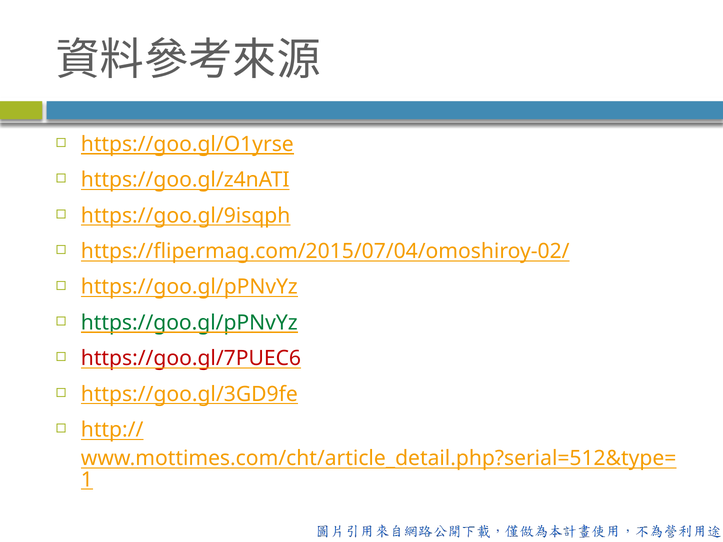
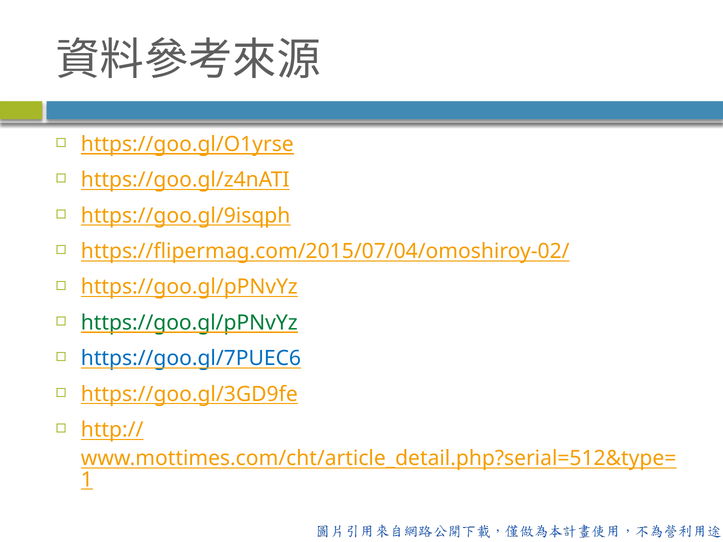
https://goo.gl/7PUEC6 colour: red -> blue (191, 359)
